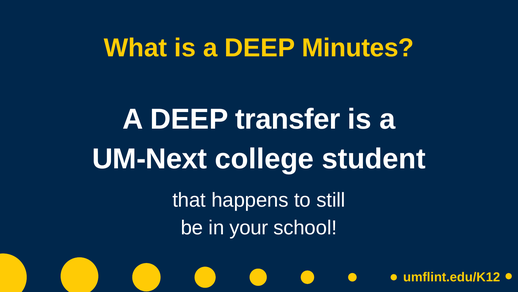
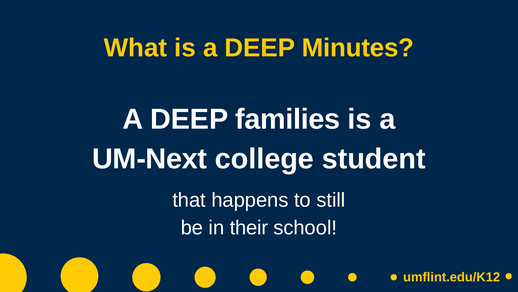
transfer: transfer -> families (288, 119)
your: your -> their (249, 227)
